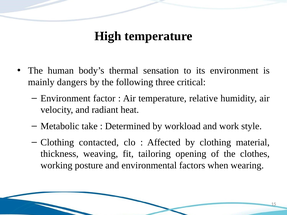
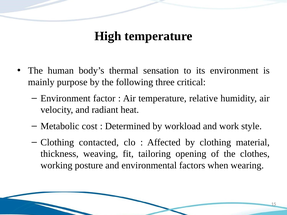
dangers: dangers -> purpose (72, 82)
take: take -> cost (90, 126)
